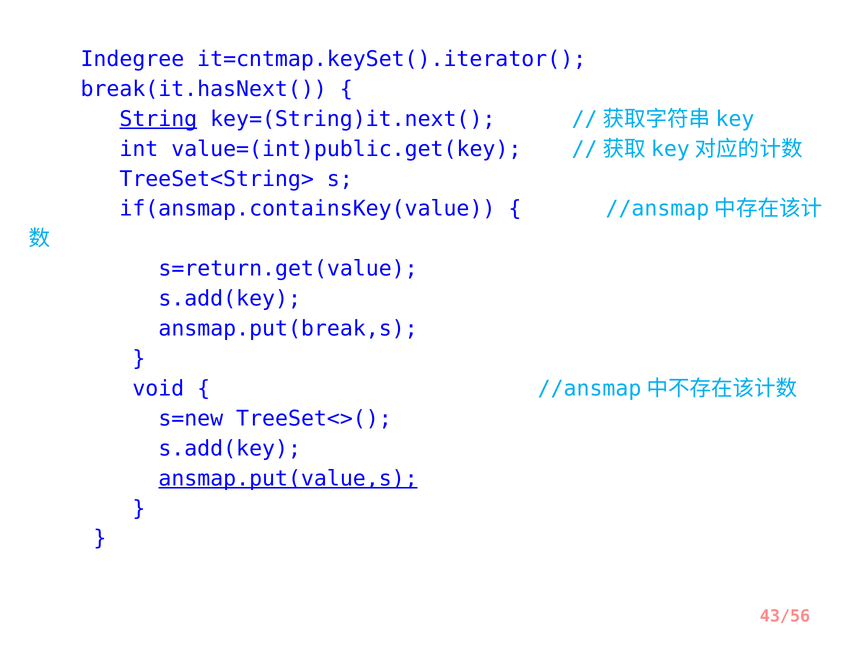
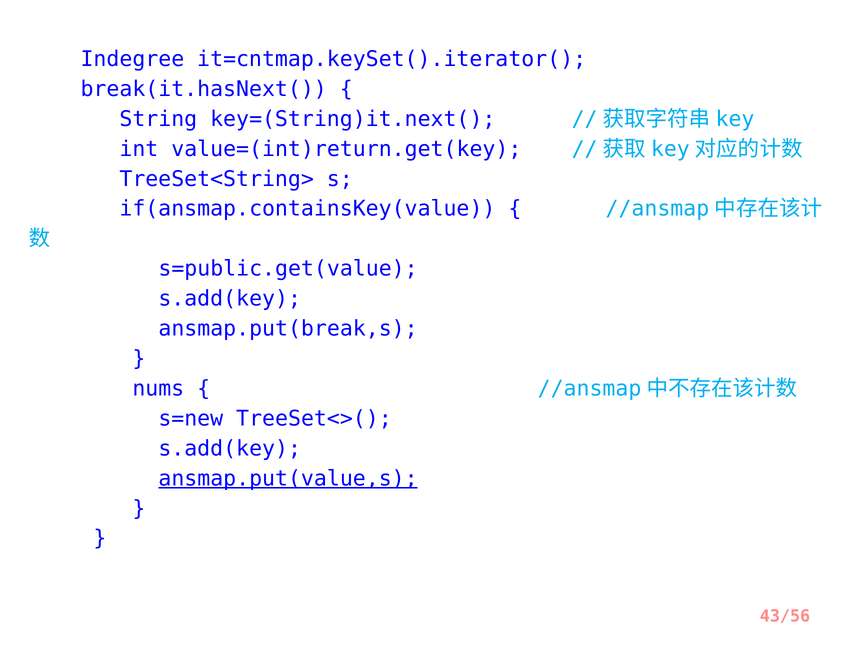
String underline: present -> none (158, 119)
value=(int)public.get(key: value=(int)public.get(key -> value=(int)return.get(key (346, 149)
s=return.get(value: s=return.get(value -> s=public.get(value (288, 269)
void: void -> nums (158, 388)
